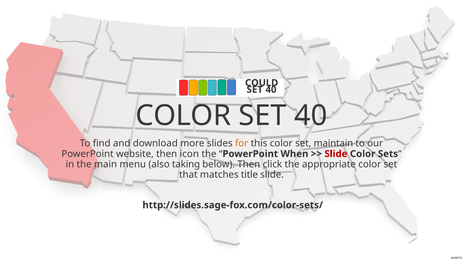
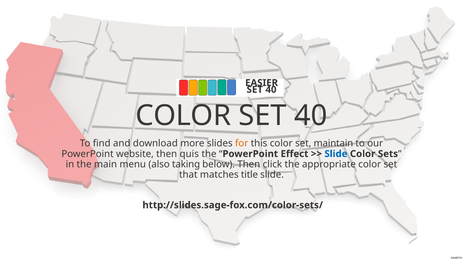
COULD: COULD -> EASIER (262, 83)
icon: icon -> quis (189, 154)
When: When -> Effect (294, 154)
Slide colour: red -> blue (336, 154)
